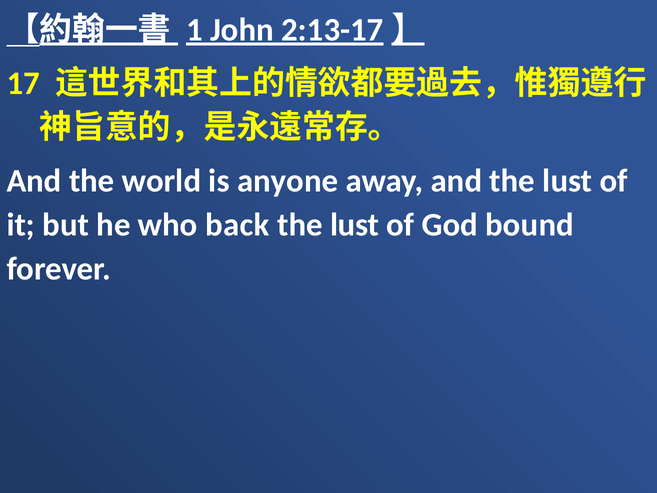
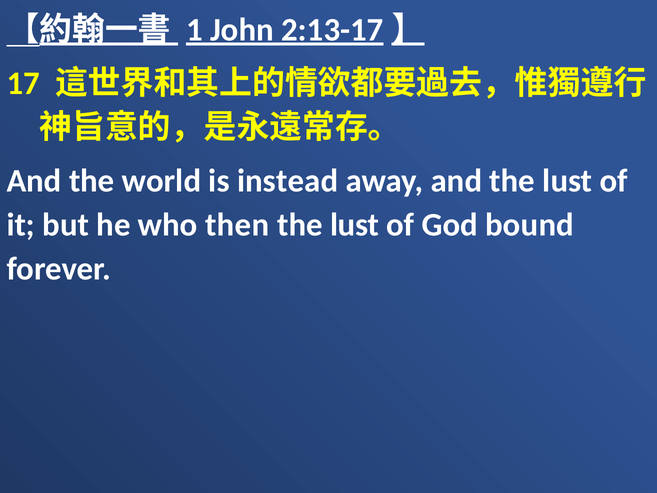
anyone: anyone -> instead (288, 181)
back: back -> then (237, 225)
